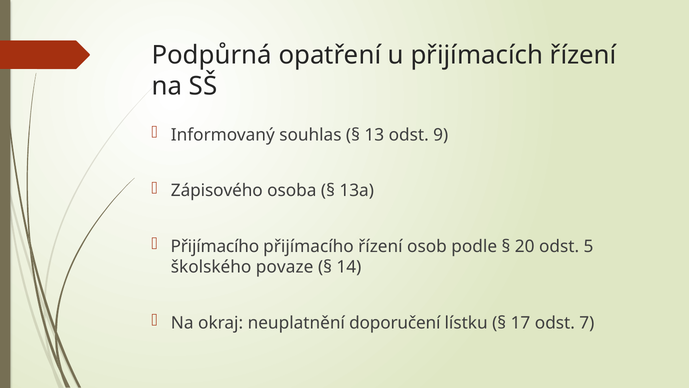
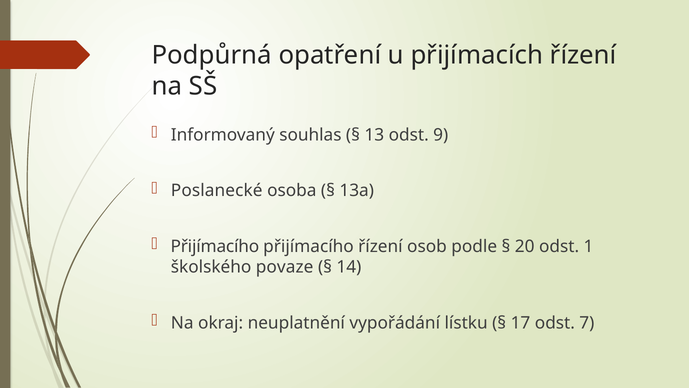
Zápisového: Zápisového -> Poslanecké (217, 190)
5: 5 -> 1 (588, 246)
doporučení: doporučení -> vypořádání (395, 322)
